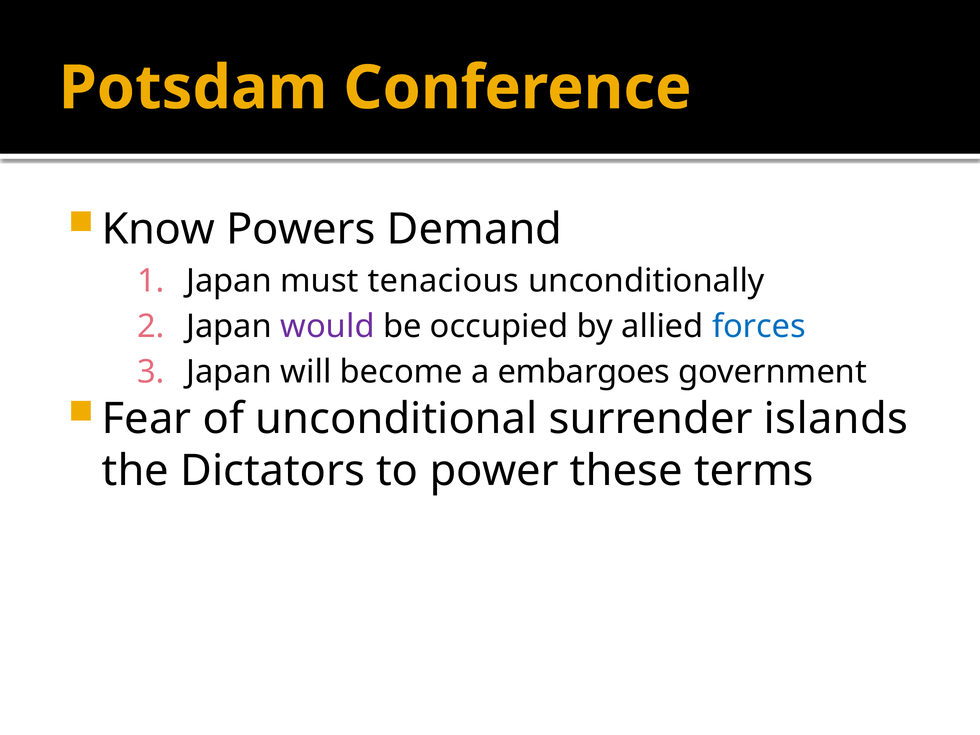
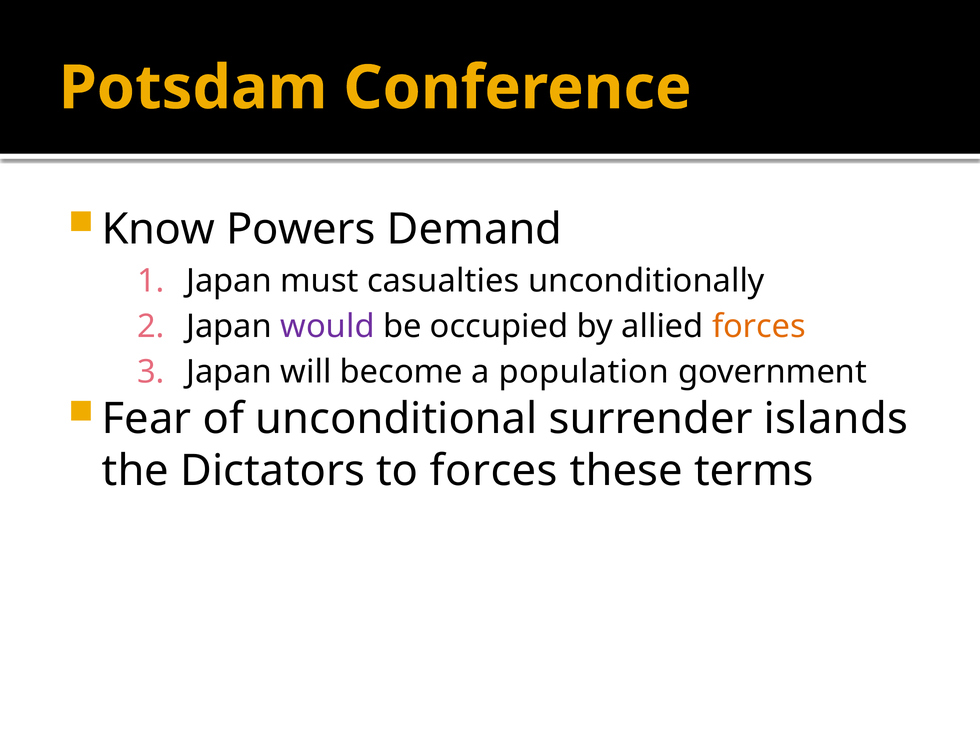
tenacious: tenacious -> casualties (443, 281)
forces colour: blue -> orange (759, 326)
embargoes: embargoes -> population (584, 372)
to power: power -> forces (494, 471)
